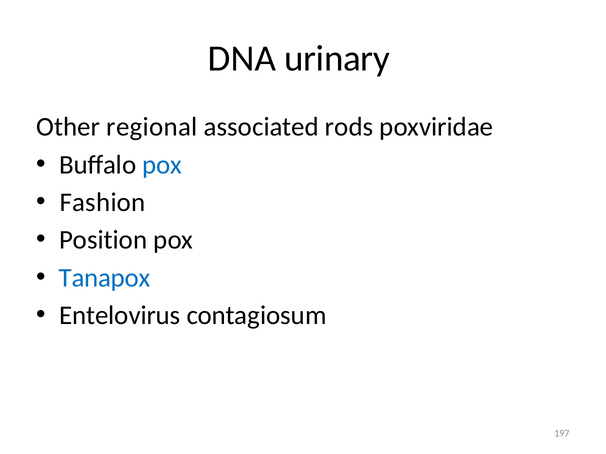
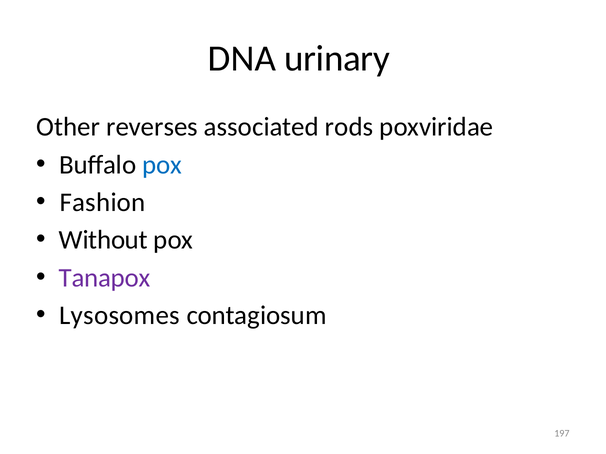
regional: regional -> reverses (152, 127)
Position: Position -> Without (103, 240)
Tanapox colour: blue -> purple (104, 278)
Entelovirus: Entelovirus -> Lysosomes (120, 316)
